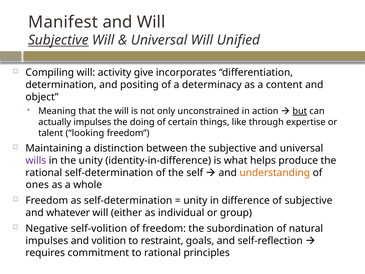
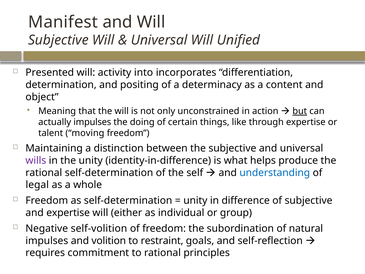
Subjective underline: present -> none (58, 40)
Compiling: Compiling -> Presented (50, 72)
give: give -> into (144, 72)
looking: looking -> moving (85, 133)
understanding colour: orange -> blue (275, 173)
ones: ones -> legal (37, 185)
and whatever: whatever -> expertise (68, 213)
